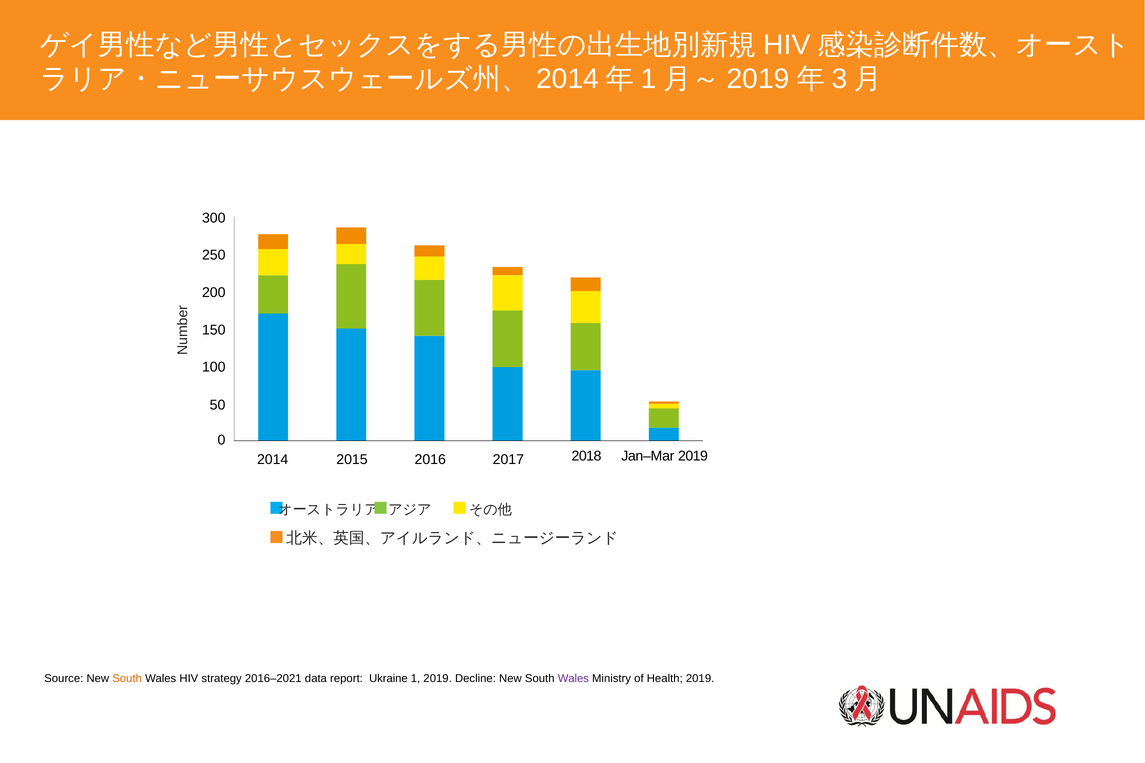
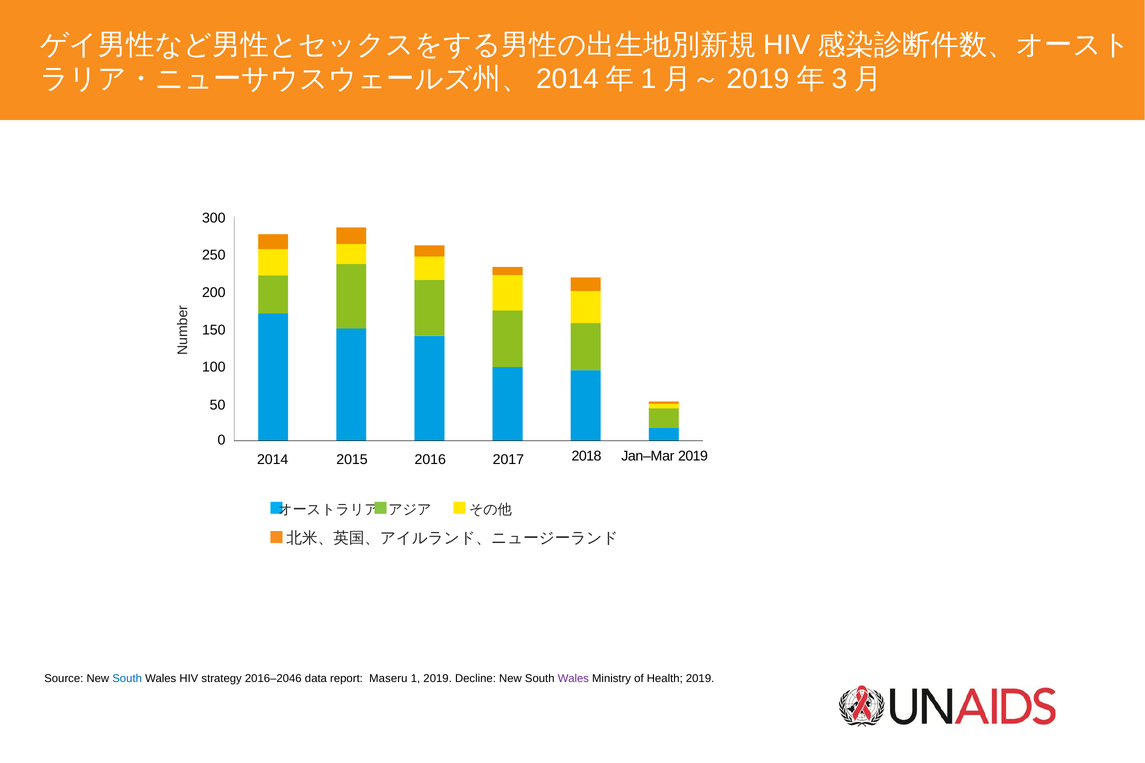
South colour: orange -> blue (127, 679)
2016–2021: 2016–2021 -> 2016–2046 (273, 679)
Ukraine: Ukraine -> Maseru (388, 679)
